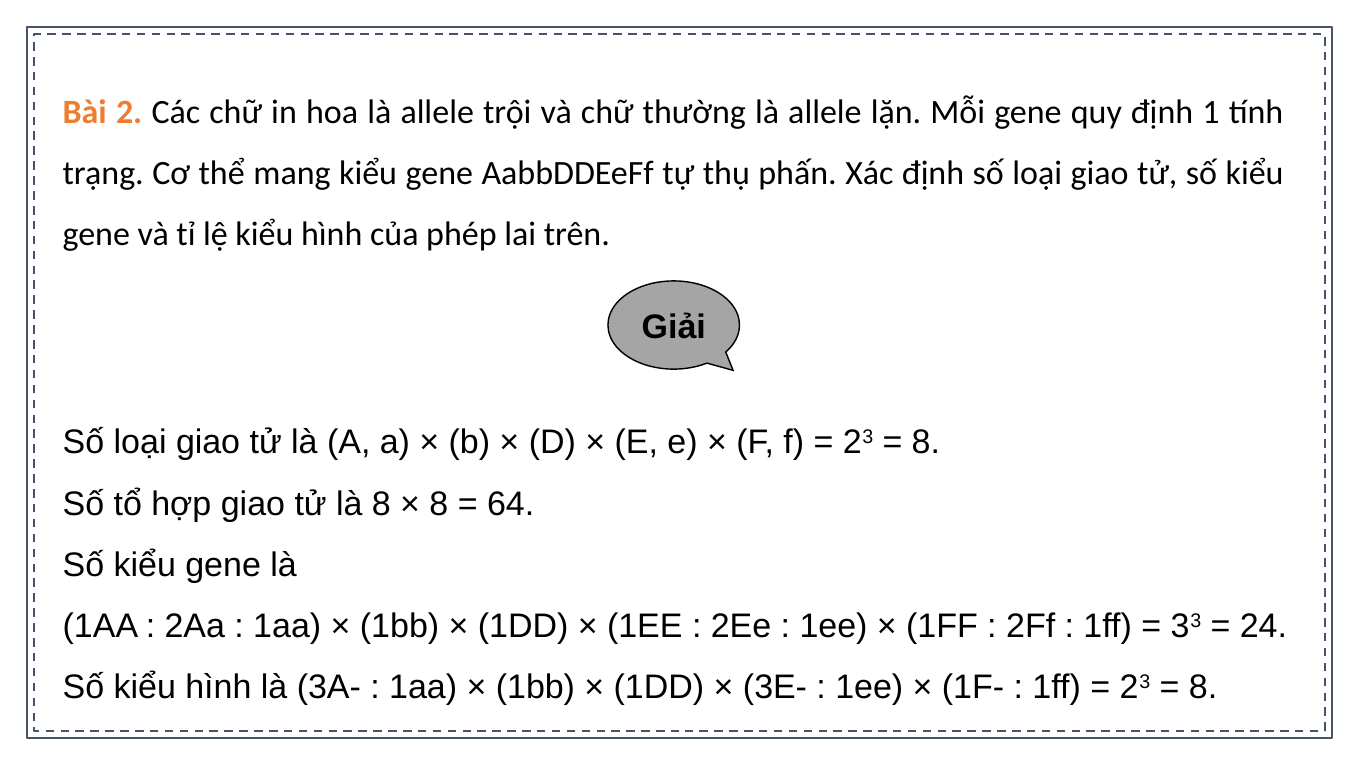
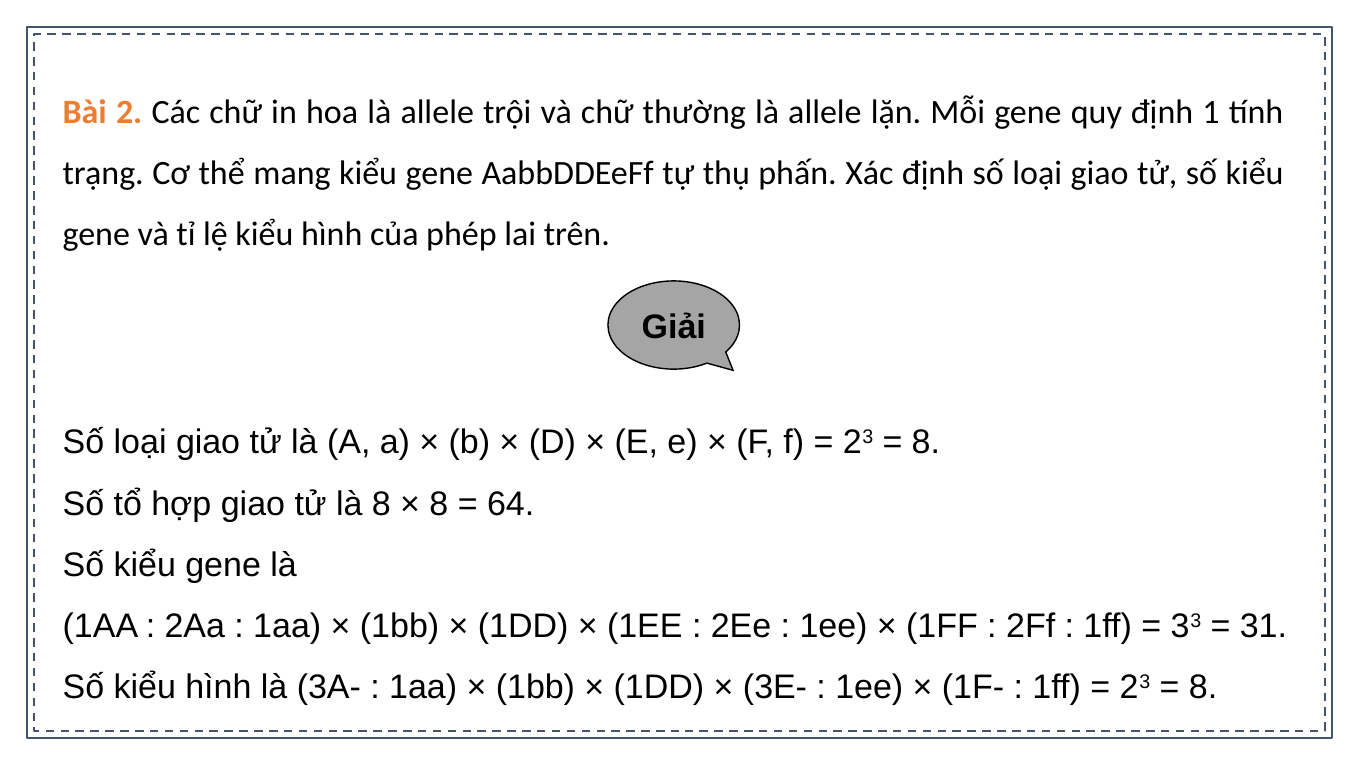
24: 24 -> 31 (1263, 626)
